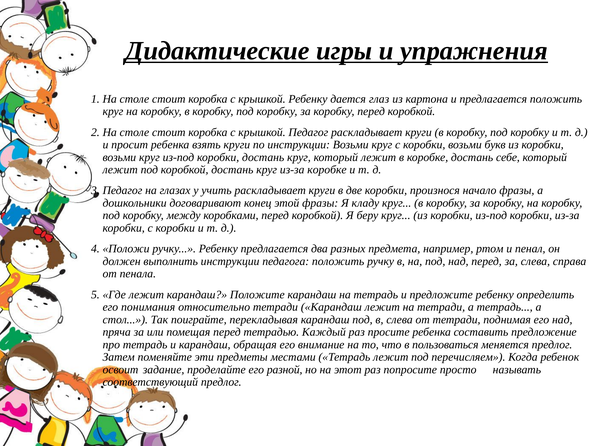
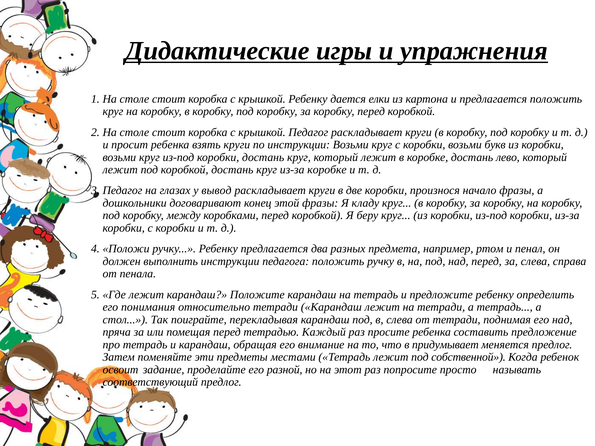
глаз: глаз -> елки (379, 99)
себе: себе -> лево (508, 157)
учить: учить -> вывод (216, 191)
пользоваться: пользоваться -> придумывает (445, 345)
перечисляем: перечисляем -> собственной (469, 357)
